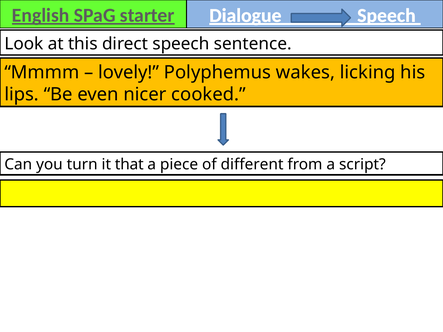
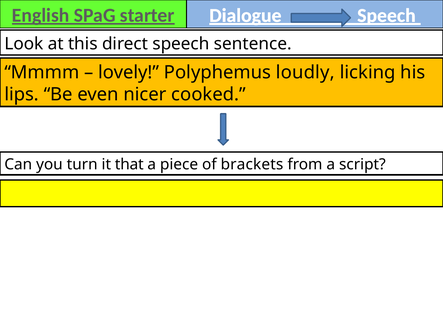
wakes: wakes -> loudly (305, 72)
different: different -> brackets (252, 165)
